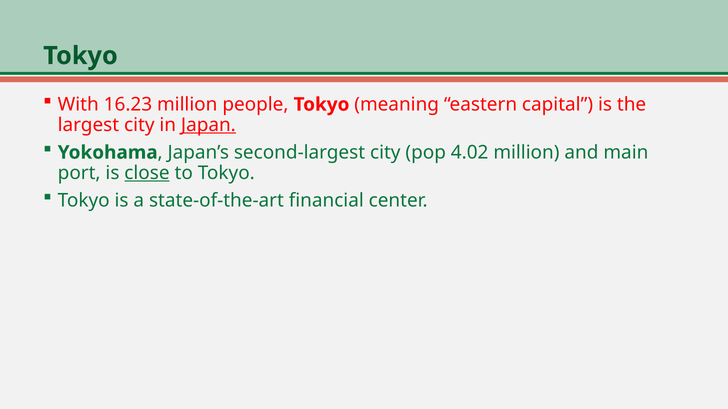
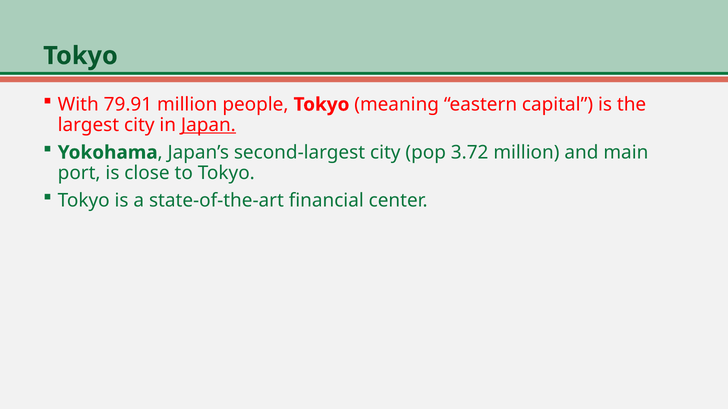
16.23: 16.23 -> 79.91 (128, 105)
4.02: 4.02 -> 3.72 (470, 153)
close underline: present -> none (147, 173)
